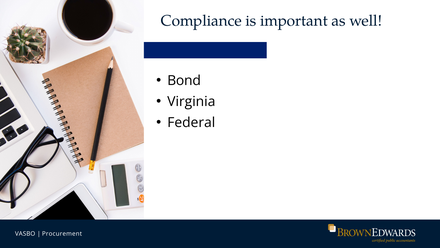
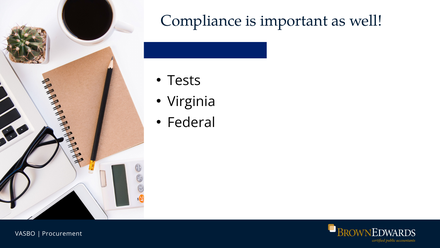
Bond: Bond -> Tests (184, 81)
